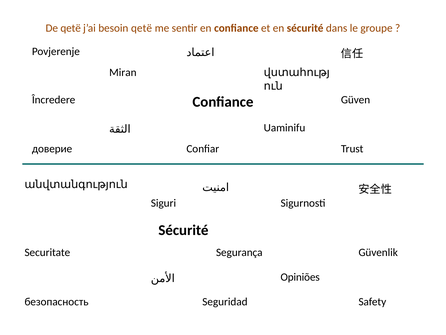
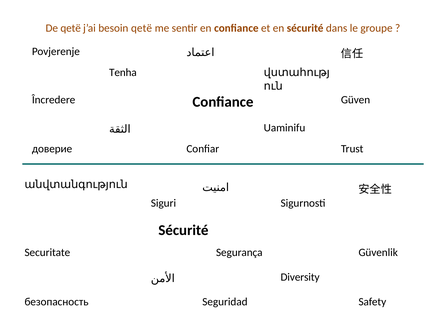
Miran: Miran -> Tenha (123, 72)
Opiniões: Opiniões -> Diversity (300, 277)
